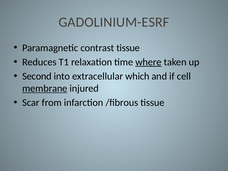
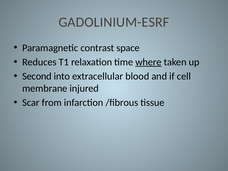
contrast tissue: tissue -> space (128, 48)
which: which -> blood (137, 76)
membrane underline: present -> none (45, 88)
